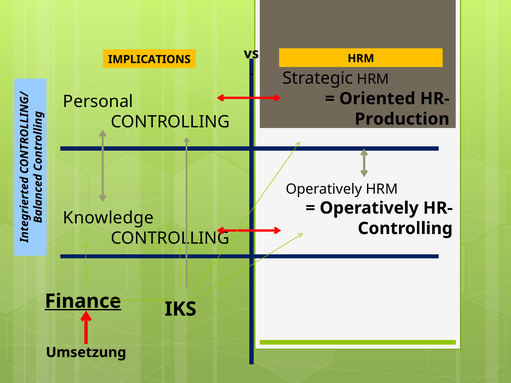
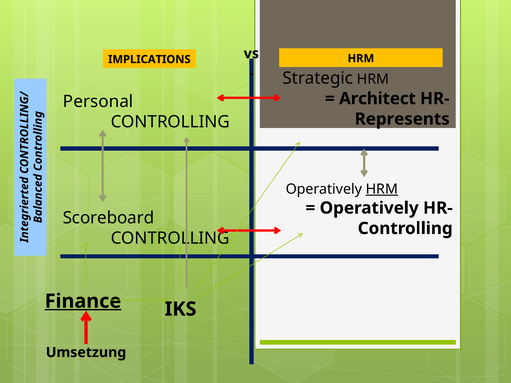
Oriented: Oriented -> Architect (377, 99)
Production: Production -> Represents (402, 119)
HRM underline: none -> present (382, 189)
Knowledge: Knowledge -> Scoreboard (108, 218)
